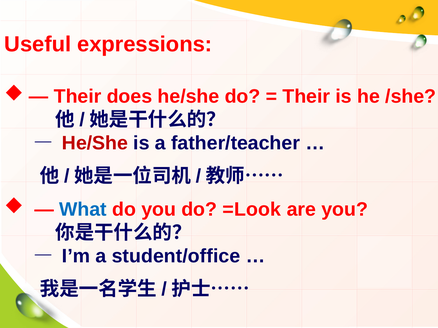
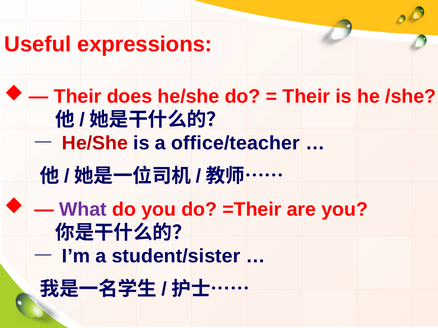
father/teacher: father/teacher -> office/teacher (235, 143)
What colour: blue -> purple (83, 210)
=Look: =Look -> =Their (252, 210)
student/office: student/office -> student/sister (176, 256)
